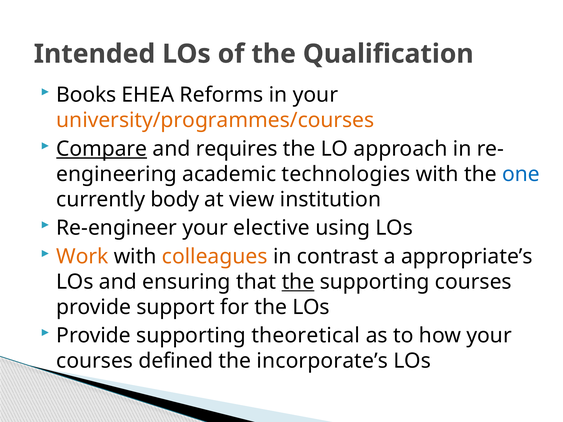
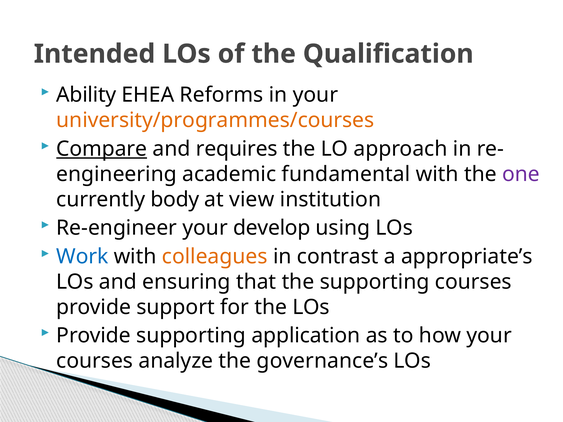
Books: Books -> Ability (86, 95)
technologies: technologies -> fundamental (346, 174)
one colour: blue -> purple (521, 174)
elective: elective -> develop (272, 228)
Work colour: orange -> blue (82, 257)
the underline: present -> none (298, 282)
theoretical: theoretical -> application (306, 336)
defined: defined -> analyze (176, 361)
incorporate’s: incorporate’s -> governance’s (322, 361)
